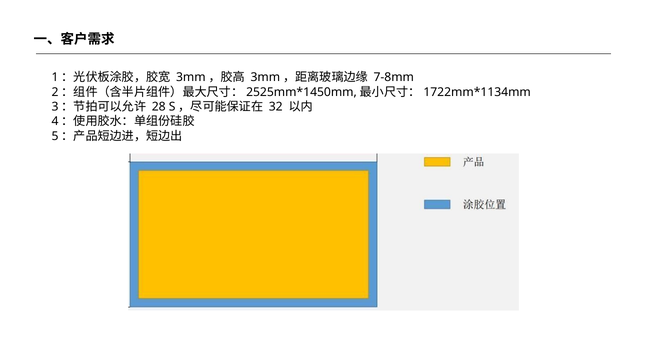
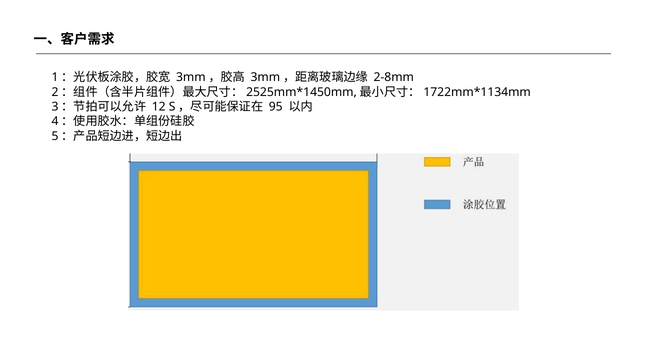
7-8mm: 7-8mm -> 2-8mm (394, 77)
28: 28 -> 12 (159, 107)
32: 32 -> 95 (276, 107)
